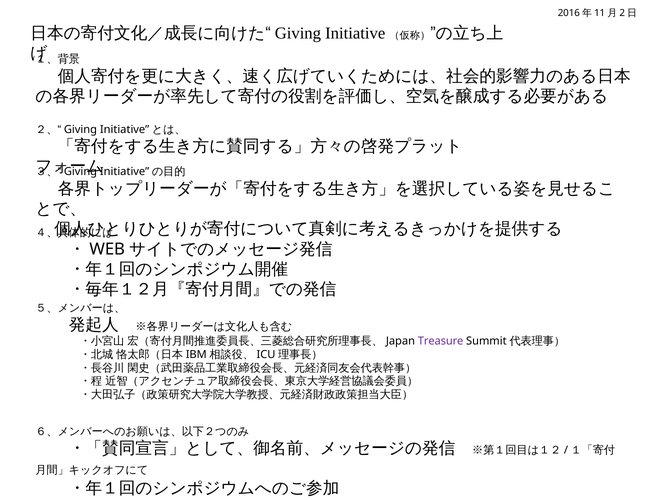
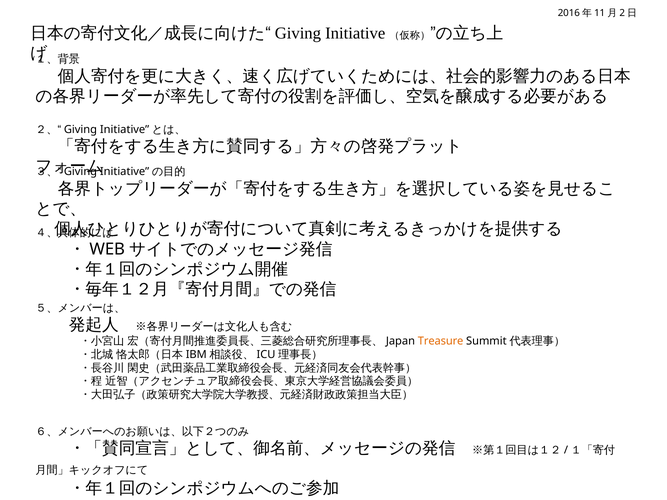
Treasure colour: purple -> orange (441, 341)
